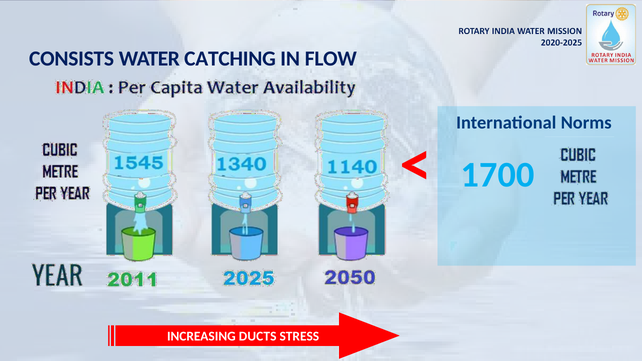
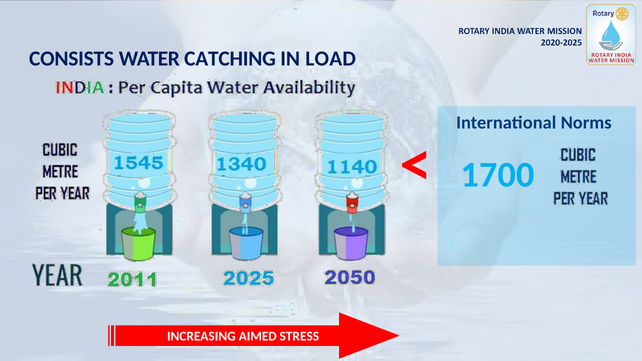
FLOW: FLOW -> LOAD (331, 59)
DUCTS: DUCTS -> AIMED (258, 336)
